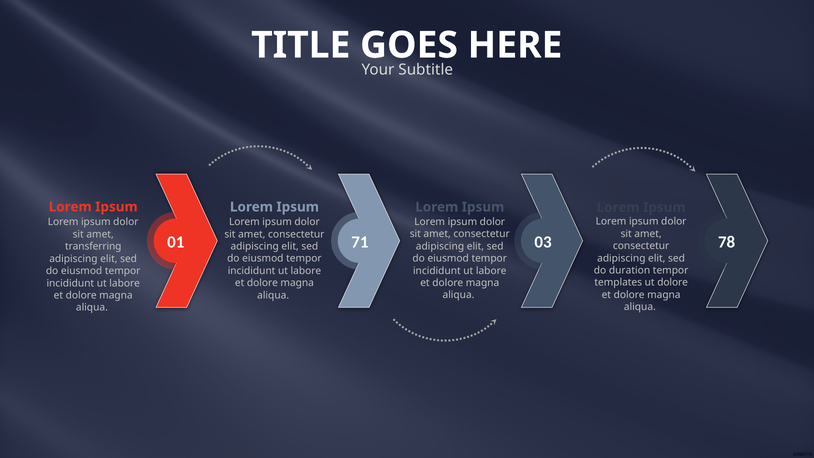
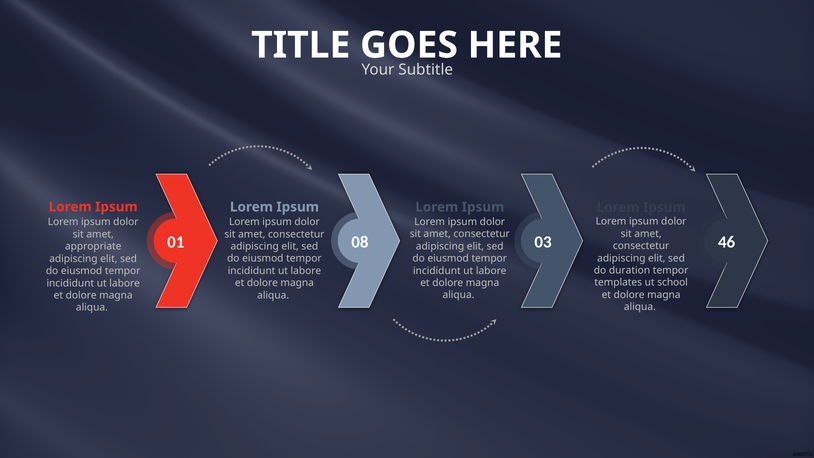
71: 71 -> 08 (360, 242)
78: 78 -> 46 (727, 242)
transferring: transferring -> appropriate (93, 246)
ut dolore: dolore -> school (673, 282)
